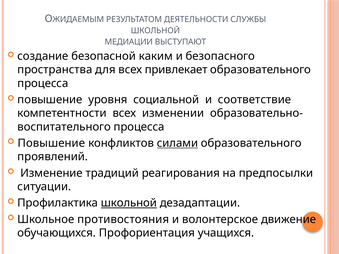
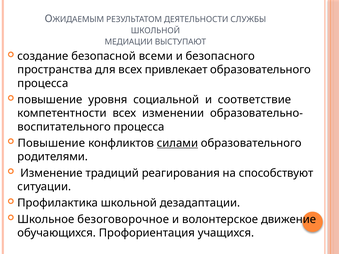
каким: каким -> всеми (156, 56)
проявлений: проявлений -> родителями (53, 157)
предпосылки: предпосылки -> способствуют (276, 173)
школьной underline: present -> none (129, 203)
противостояния: противостояния -> безоговорочное (123, 220)
